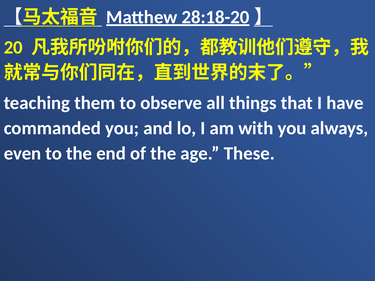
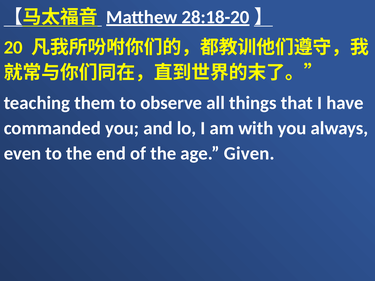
These: These -> Given (249, 153)
